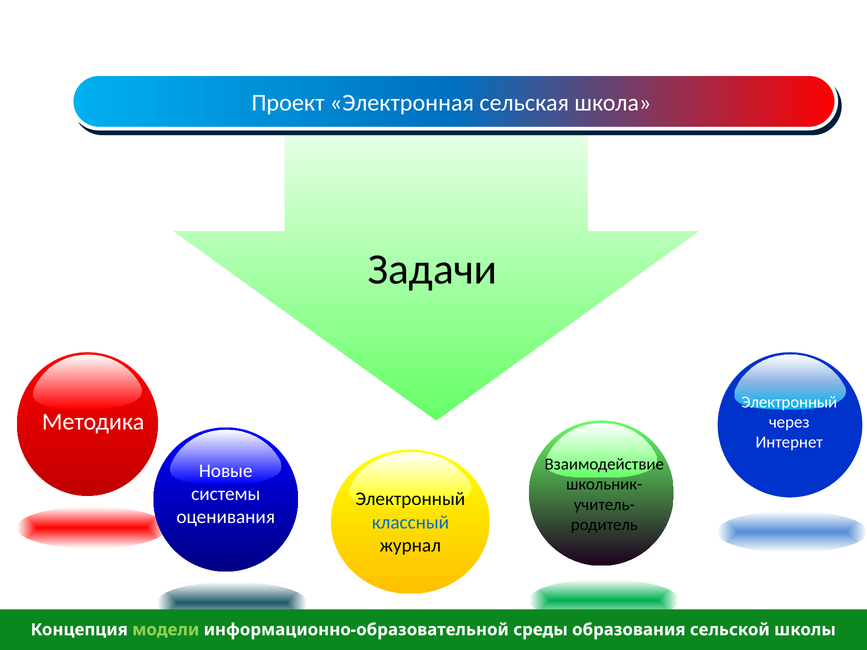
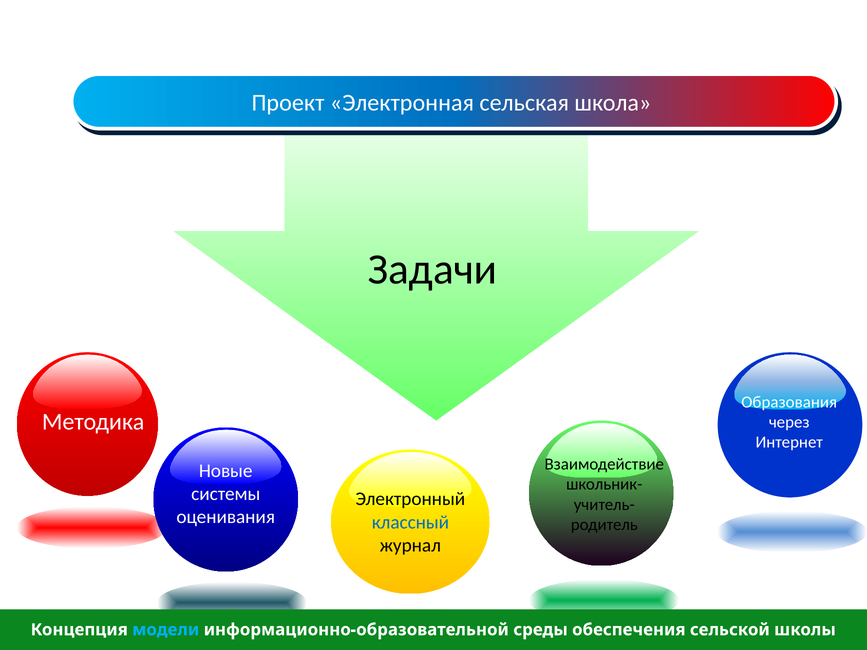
Электронный: Электронный -> Образования (789, 402)
модели colour: light green -> light blue (166, 630)
образования: образования -> обеспечения (629, 630)
